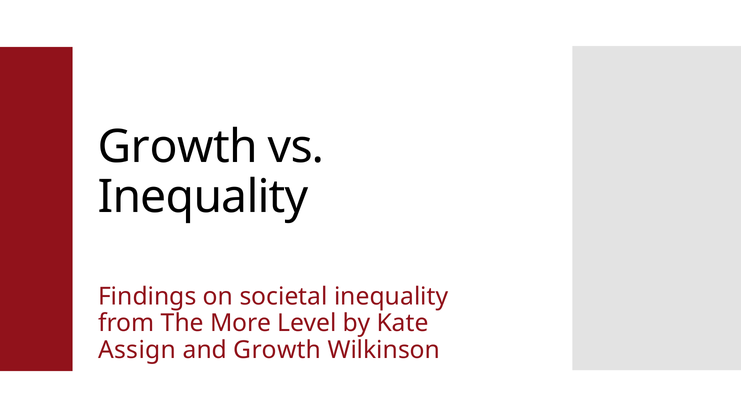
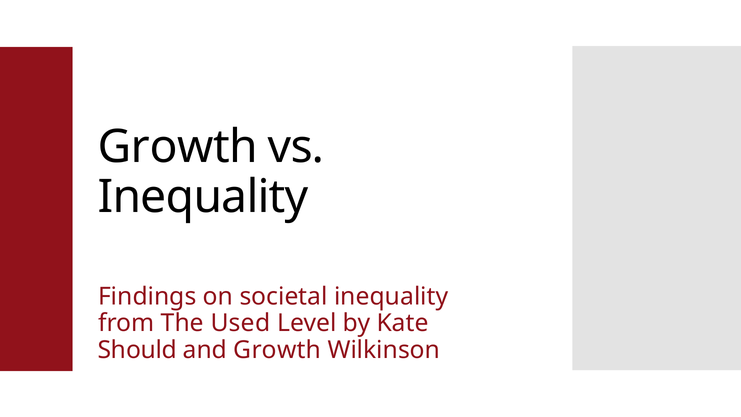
More: More -> Used (240, 323)
Assign: Assign -> Should (137, 350)
